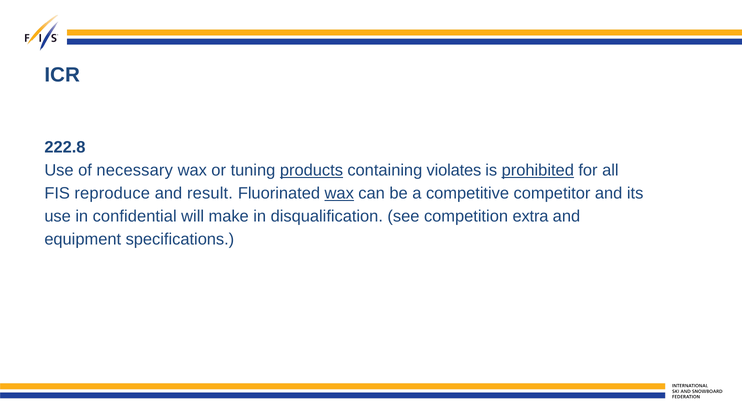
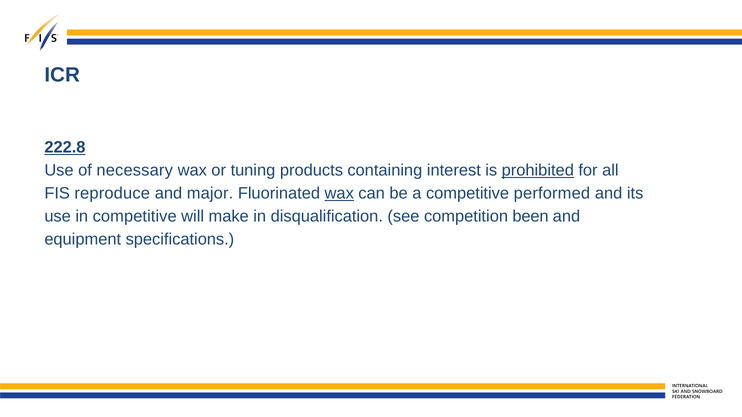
222.8 underline: none -> present (65, 147)
products underline: present -> none (311, 170)
violates: violates -> interest (454, 170)
result: result -> major (210, 194)
competitor: competitor -> performed (552, 194)
in confidential: confidential -> competitive (135, 217)
extra: extra -> been (531, 217)
